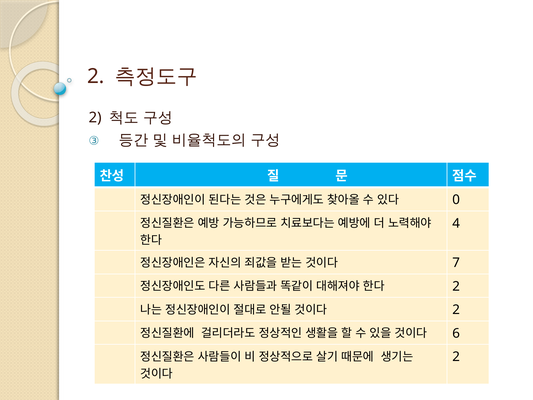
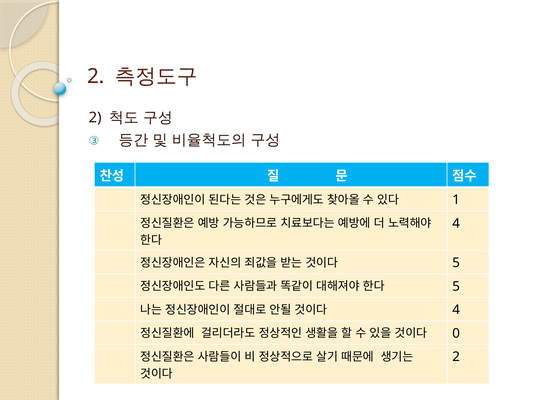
0: 0 -> 1 (456, 200)
7: 7 -> 5 (456, 263)
2: 2 -> 5 (456, 286)
2: 2 -> 4 (456, 310)
6: 6 -> 0 (456, 333)
